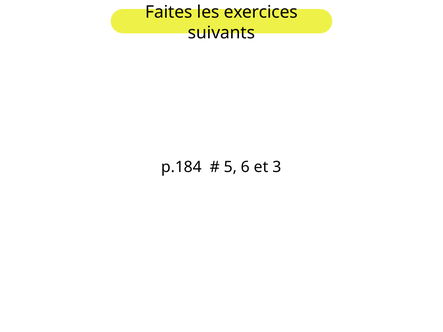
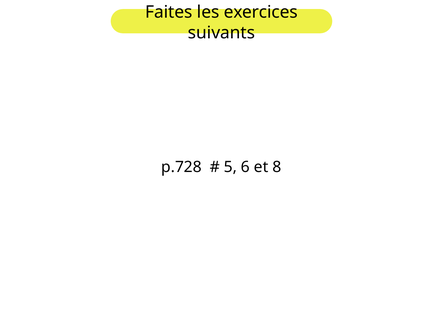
p.184: p.184 -> p.728 (181, 167)
3: 3 -> 8 (277, 167)
